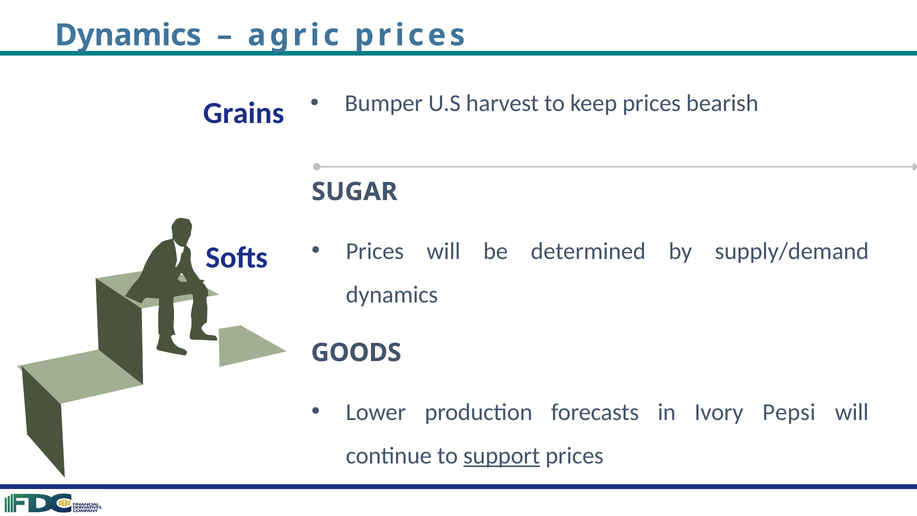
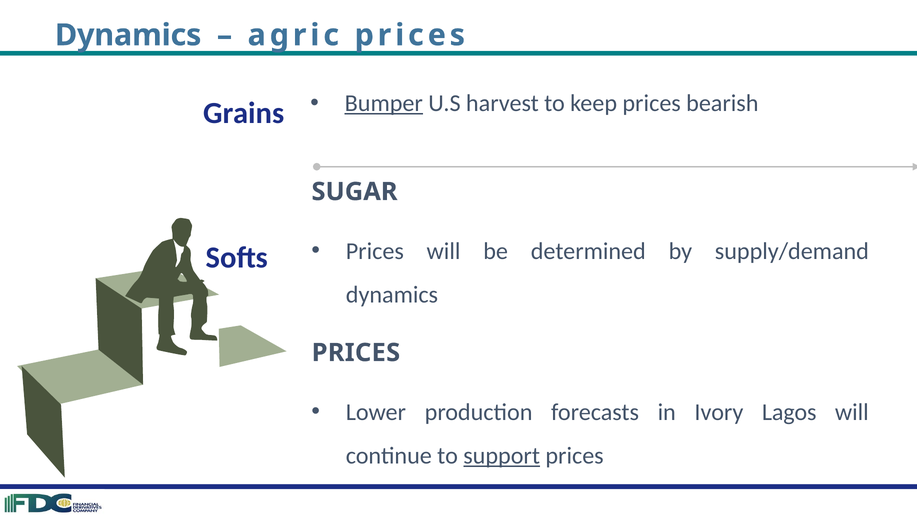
Bumper underline: none -> present (384, 103)
GOODS: GOODS -> PRICES (356, 353)
Pepsi: Pepsi -> Lagos (789, 412)
